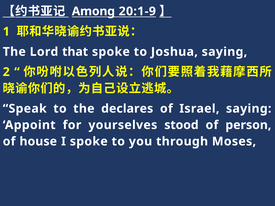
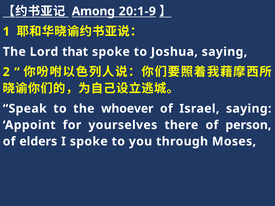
declares: declares -> whoever (127, 109)
stood: stood -> there (181, 125)
house: house -> elders (38, 142)
